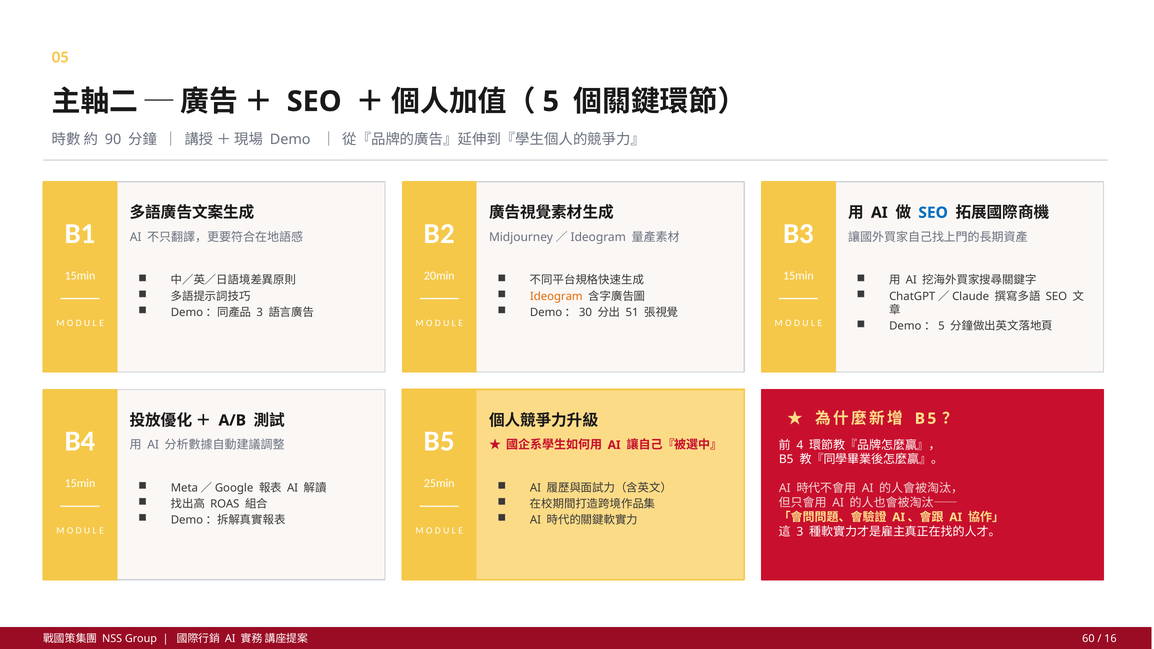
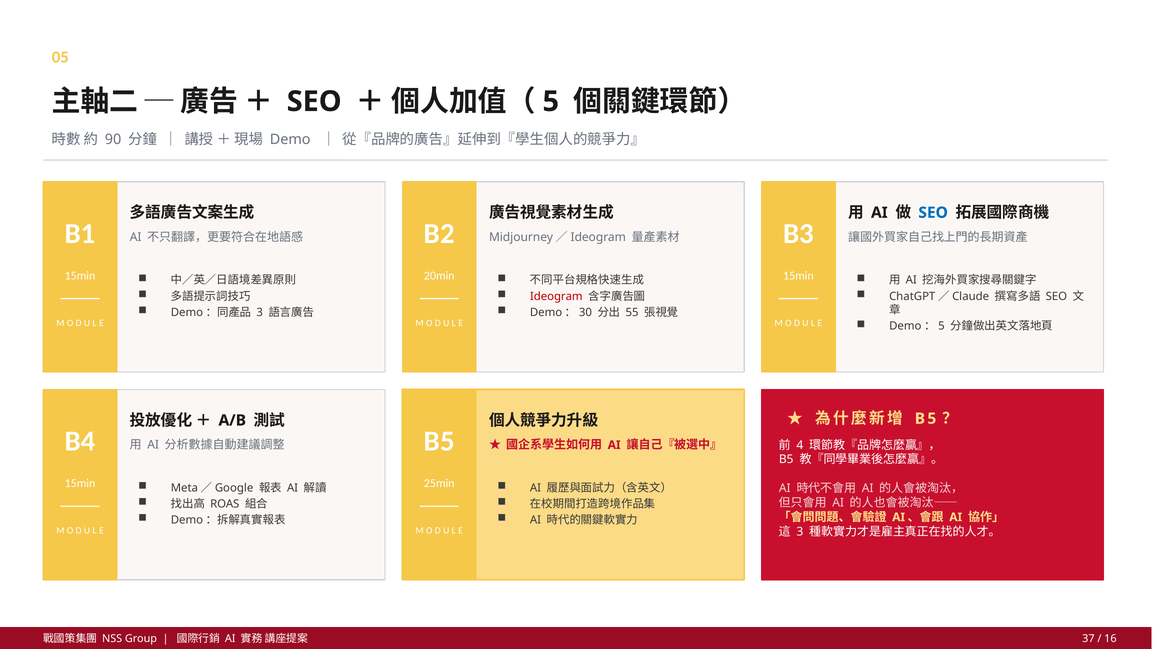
Ideogram colour: orange -> red (556, 296)
51: 51 -> 55 (632, 312)
60: 60 -> 37 (1088, 639)
